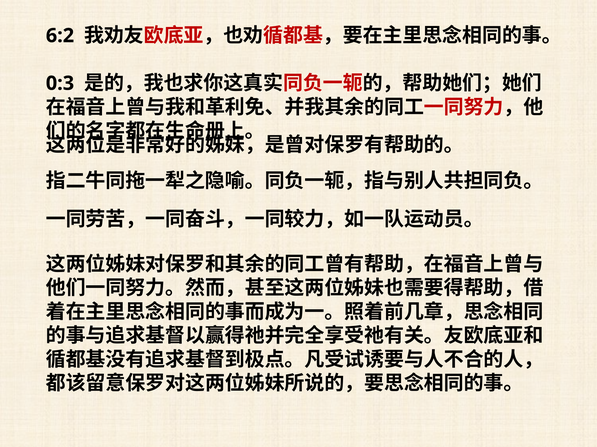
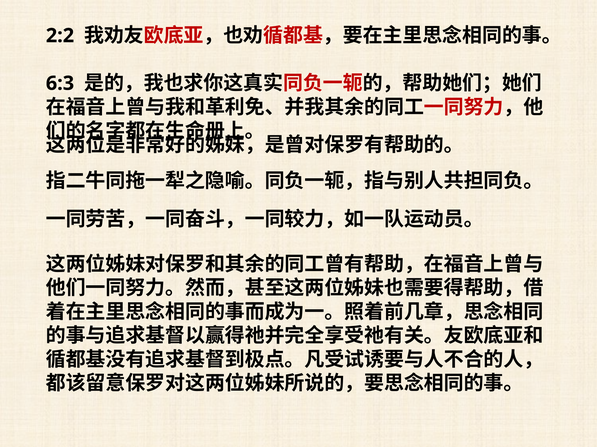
6:2: 6:2 -> 2:2 (60, 36)
0:3: 0:3 -> 6:3 (60, 83)
